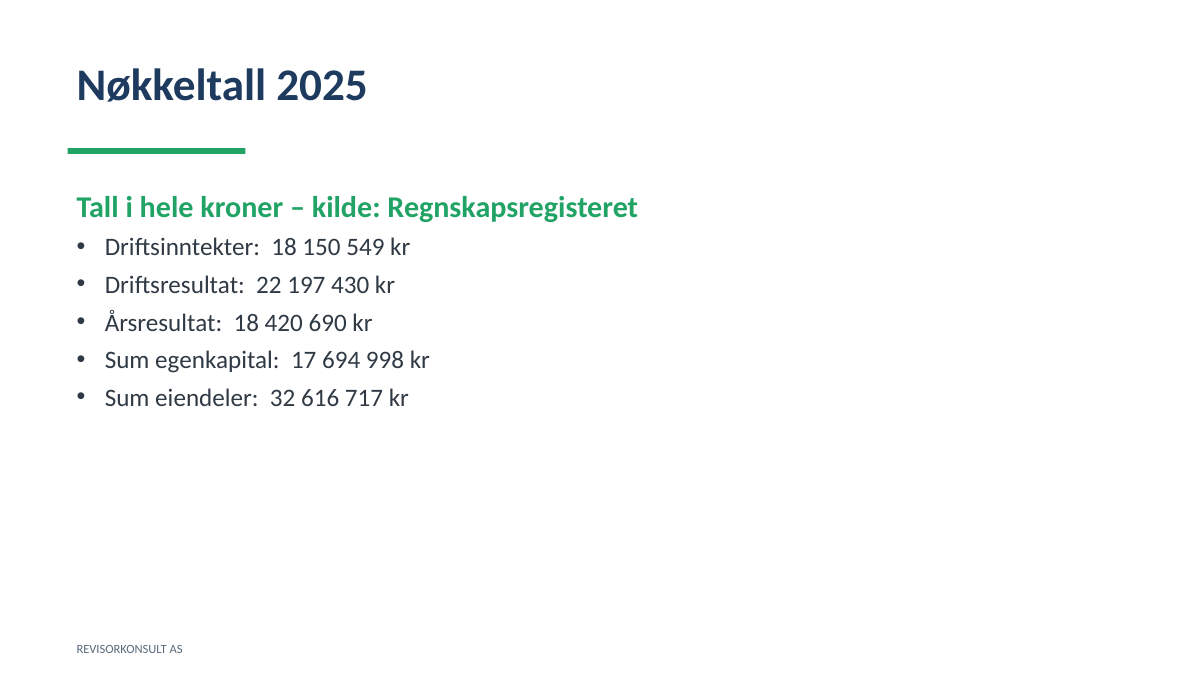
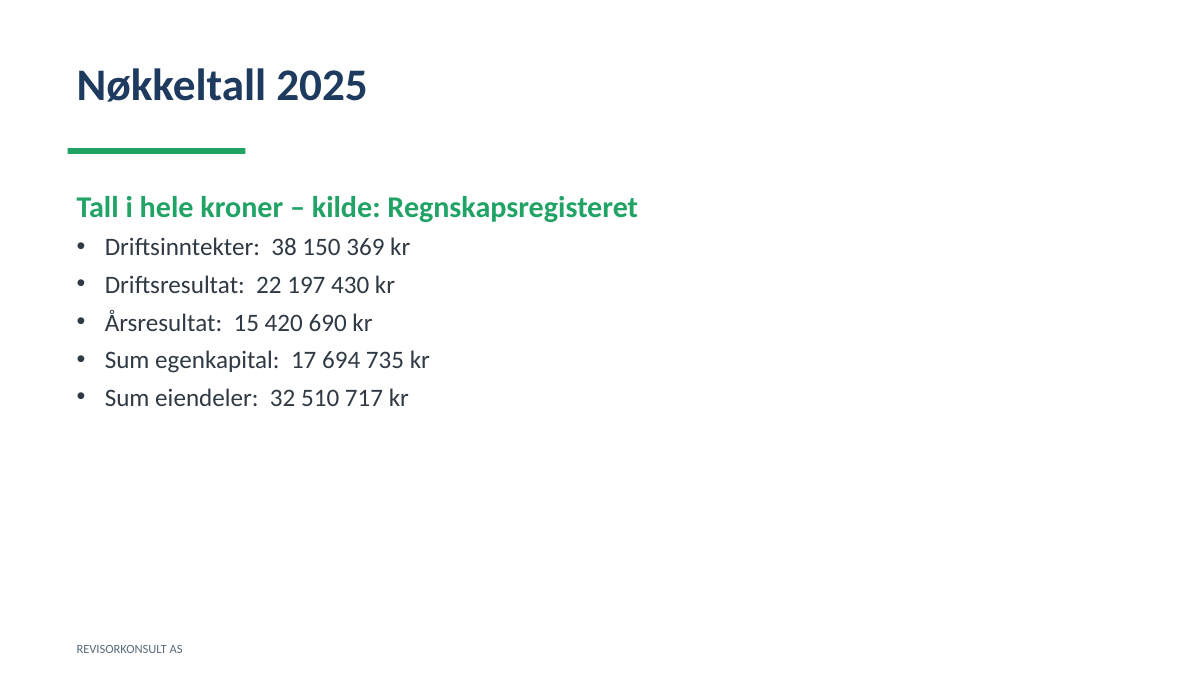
Driftsinntekter 18: 18 -> 38 (284, 248)
549: 549 -> 369 (365, 248)
Årsresultat 18: 18 -> 15 (246, 323)
998: 998 -> 735 (385, 361)
616: 616 -> 510 (320, 398)
